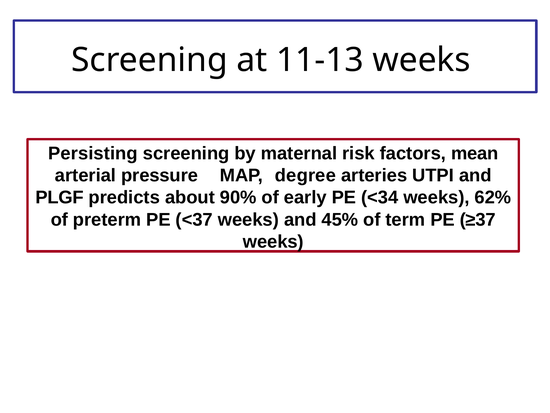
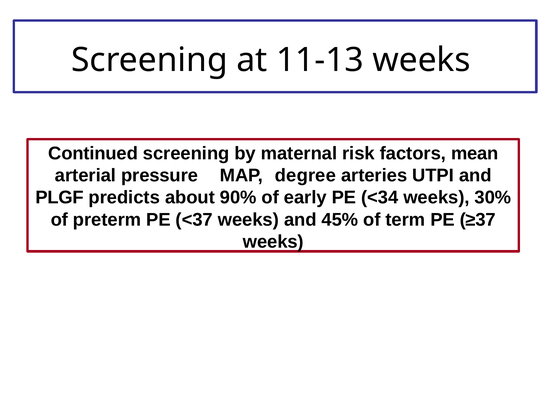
Persisting: Persisting -> Continued (93, 153)
62%: 62% -> 30% (493, 197)
